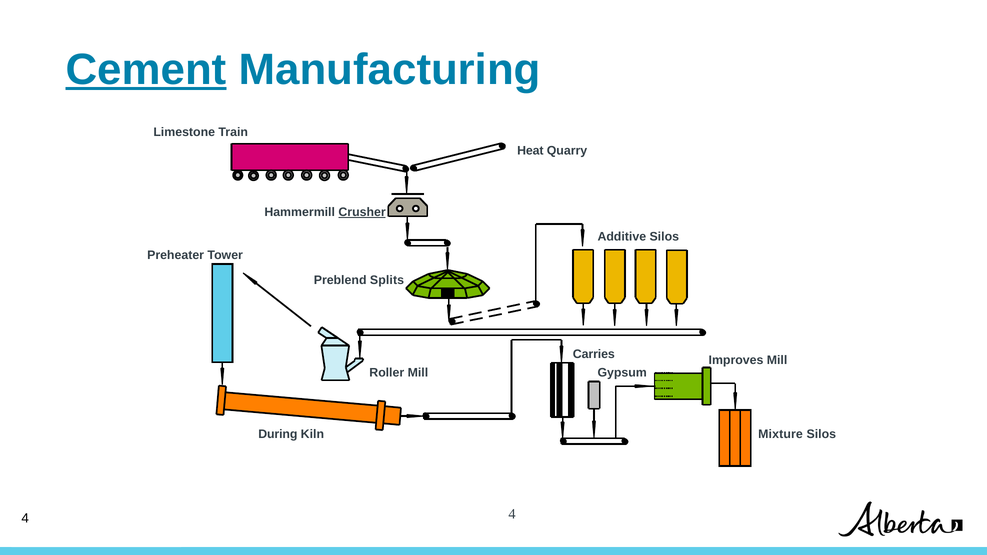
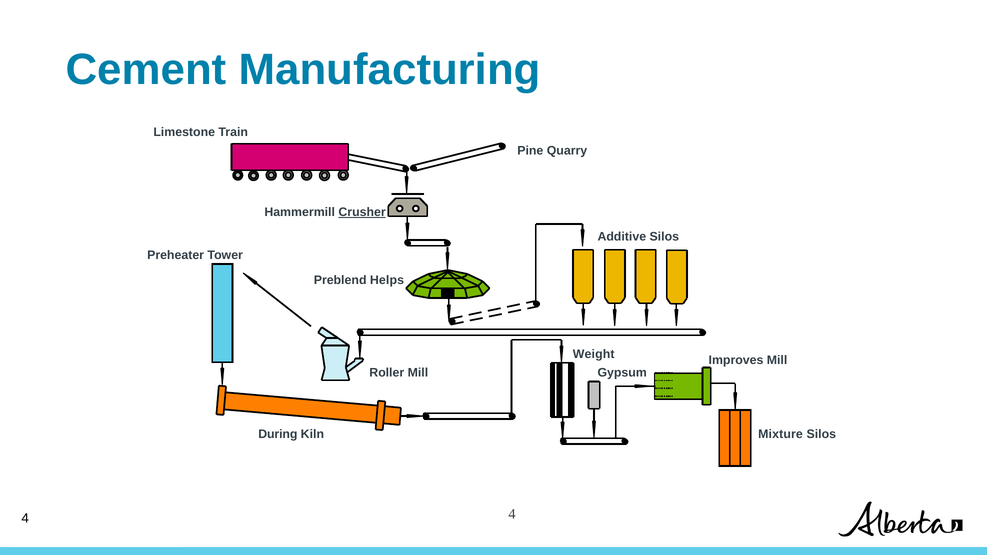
Cement underline: present -> none (146, 70)
Heat: Heat -> Pine (530, 151)
Splits: Splits -> Helps (387, 280)
Carries: Carries -> Weight (594, 354)
